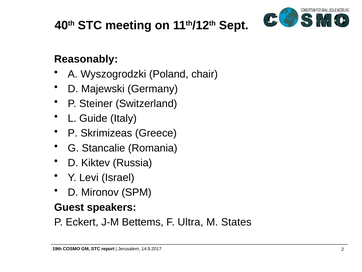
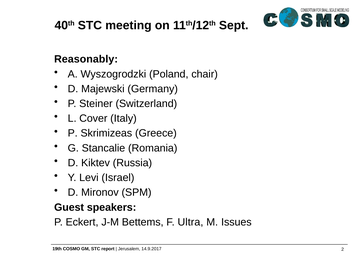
Guide: Guide -> Cover (93, 118)
States: States -> Issues (236, 222)
